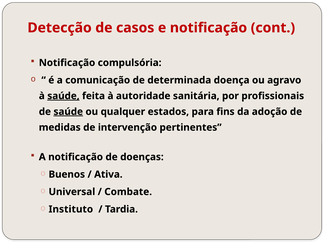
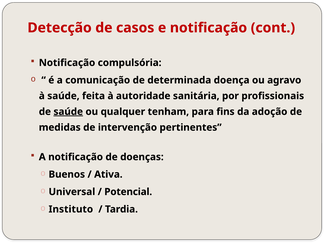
saúde underline: present -> none (63, 96)
estados: estados -> tenham (168, 112)
Combate: Combate -> Potencial (128, 192)
